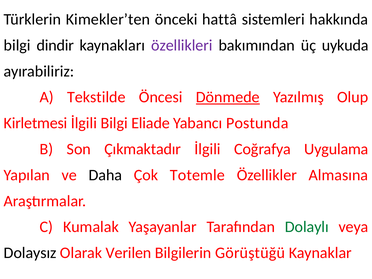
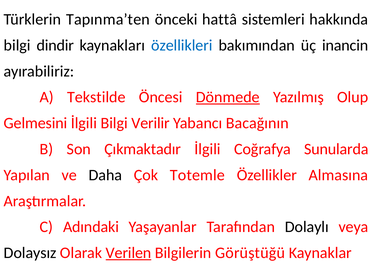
Kimekler’ten: Kimekler’ten -> Tapınma’ten (108, 19)
özellikleri colour: purple -> blue (182, 45)
uykuda: uykuda -> inancin (345, 45)
Kirletmesi: Kirletmesi -> Gelmesini (36, 123)
Eliade: Eliade -> Verilir (151, 123)
Postunda: Postunda -> Bacağının (257, 123)
Uygulama: Uygulama -> Sunularda (336, 149)
Kumalak: Kumalak -> Adındaki (91, 227)
Dolaylı colour: green -> black (307, 227)
Verilen underline: none -> present (129, 253)
